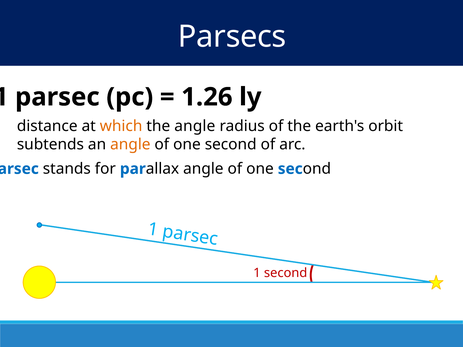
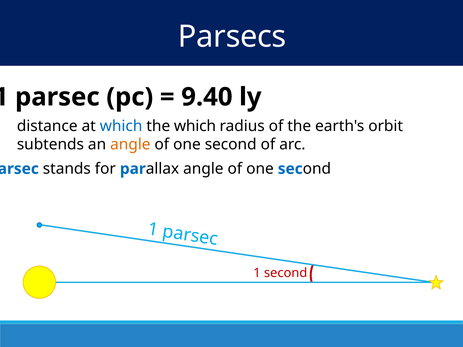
1.26: 1.26 -> 9.40 (207, 97)
which colour: orange -> blue (121, 126)
the angle: angle -> which (195, 126)
